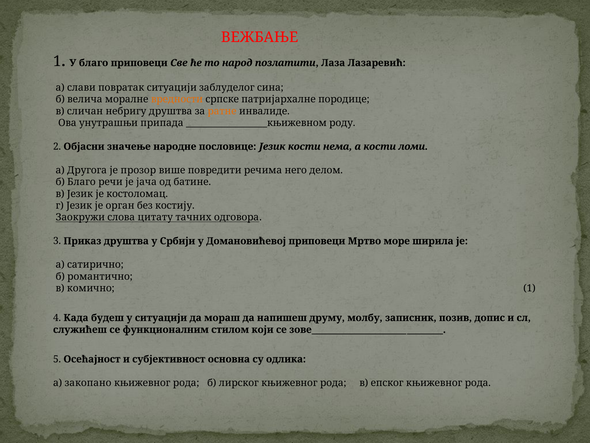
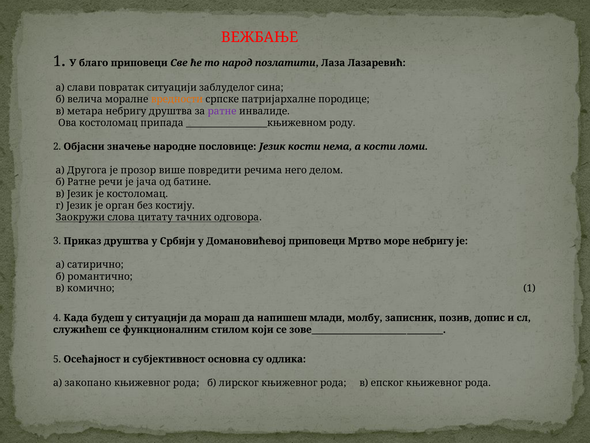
сличан: сличан -> метара (85, 111)
ратне colour: orange -> purple (222, 111)
Ова унутрашњи: унутрашњи -> костоломац (108, 123)
б Благо: Благо -> Ратне (82, 182)
море ширила: ширила -> небригу (433, 241)
друму: друму -> млади (327, 317)
